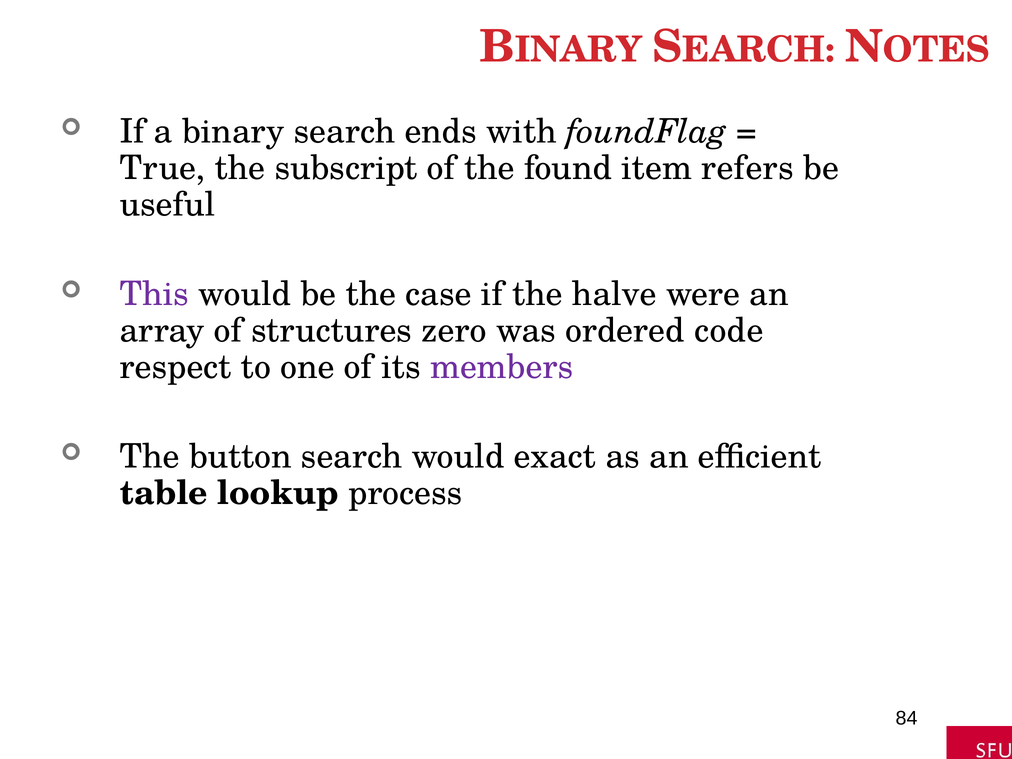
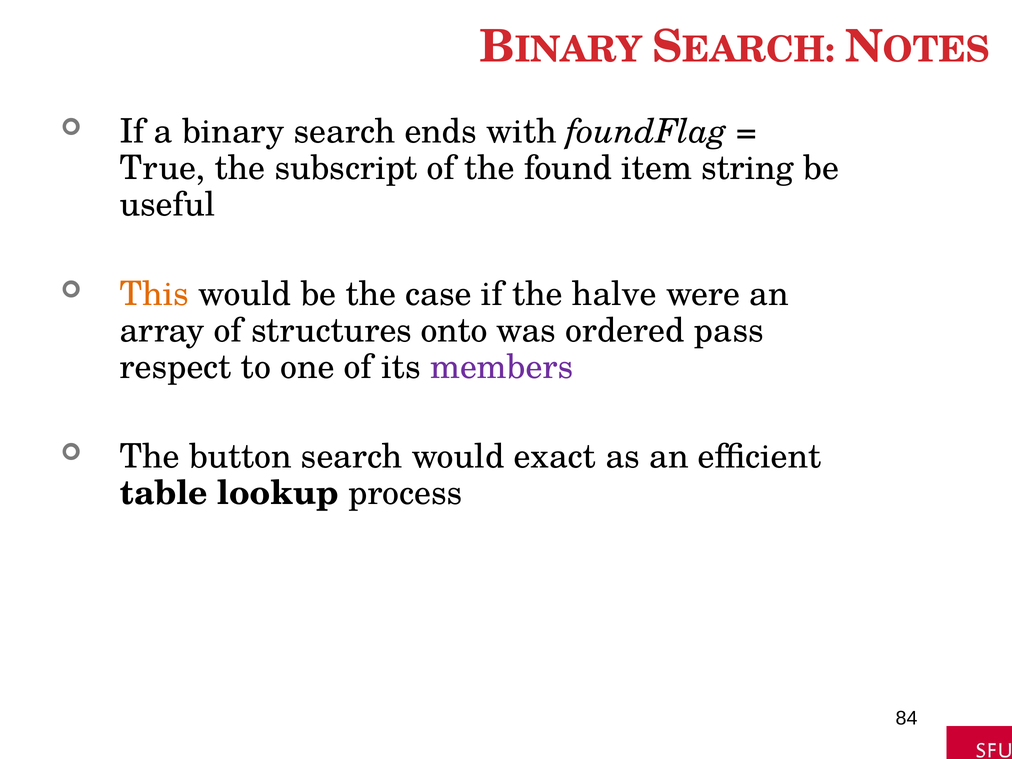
refers: refers -> string (748, 168)
This colour: purple -> orange (154, 294)
zero: zero -> onto (454, 331)
code: code -> pass (729, 331)
